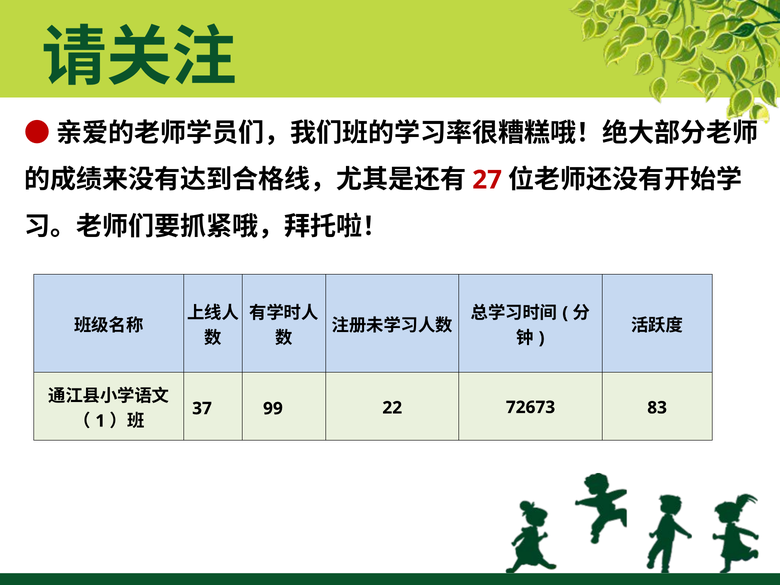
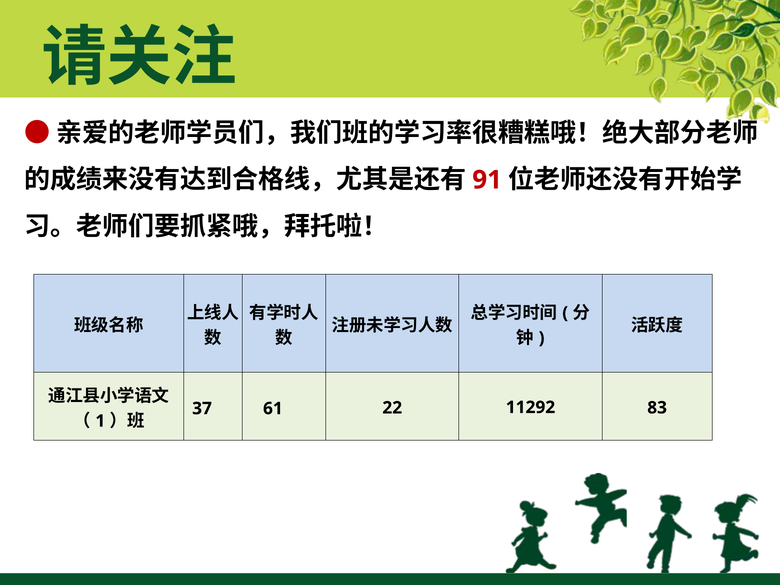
27: 27 -> 91 (487, 180)
99: 99 -> 61 (273, 409)
72673: 72673 -> 11292 (531, 407)
